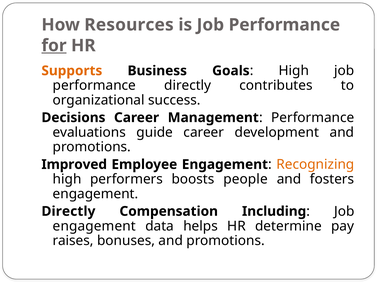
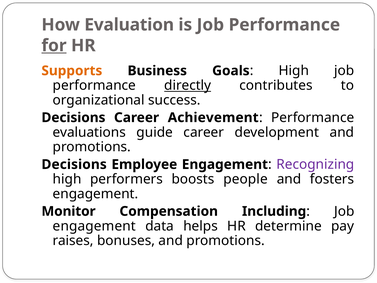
Resources: Resources -> Evaluation (129, 25)
directly underline: none -> present (188, 85)
Management: Management -> Achievement (213, 117)
Improved: Improved -> Decisions (74, 164)
Recognizing colour: orange -> purple (315, 164)
Directly: Directly -> Monitor (69, 211)
